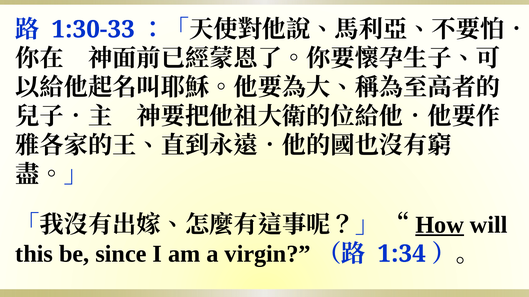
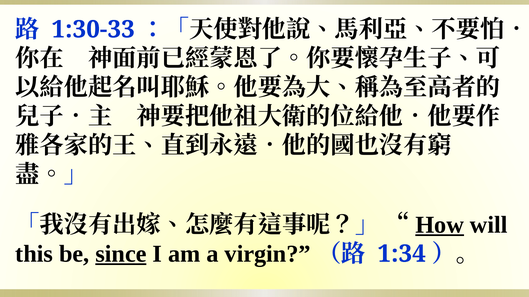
since underline: none -> present (121, 254)
